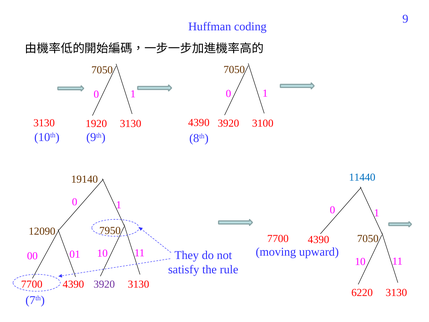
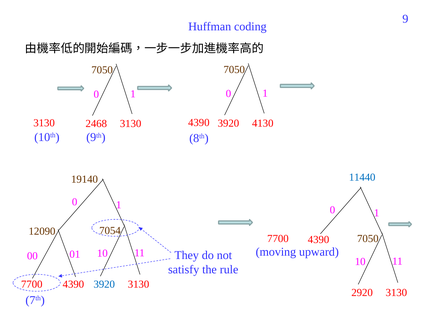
3100: 3100 -> 4130 (263, 123)
1920: 1920 -> 2468 (96, 124)
7950: 7950 -> 7054 (110, 230)
3920 colour: purple -> blue (104, 284)
6220: 6220 -> 2920 (362, 292)
